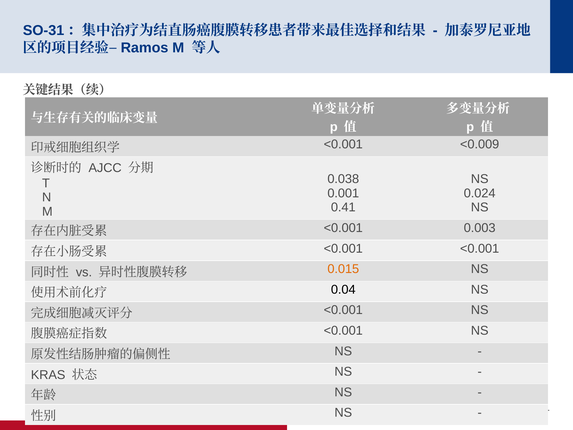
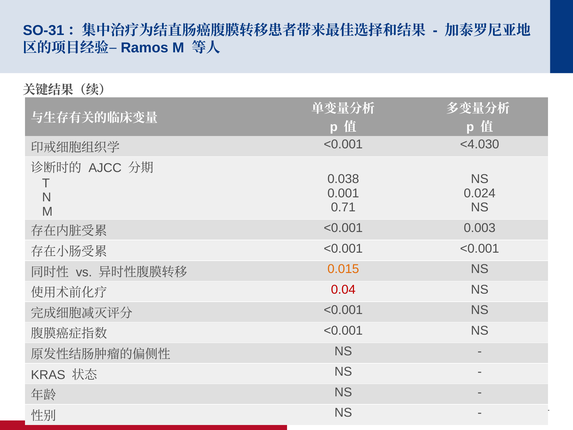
<0.009: <0.009 -> <4.030 (480, 144)
0.41: 0.41 -> 0.71 (343, 207)
0.04 colour: black -> red (343, 289)
